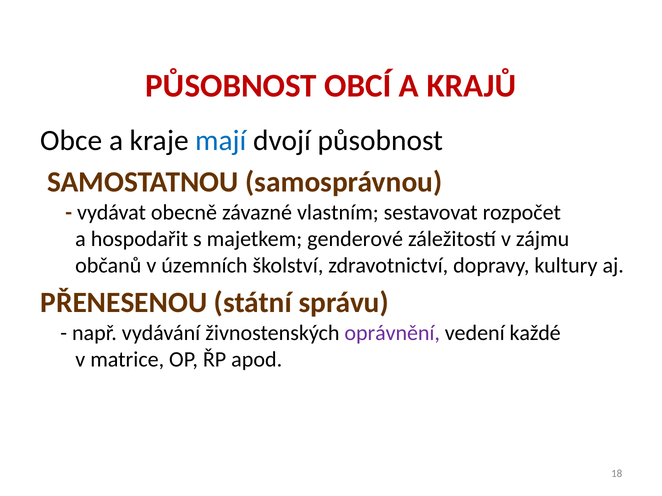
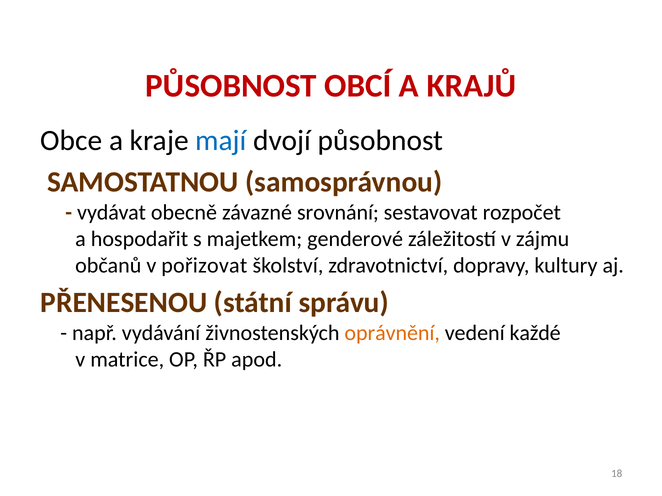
vlastním: vlastním -> srovnání (338, 213)
územních: územních -> pořizovat (204, 265)
oprávnění colour: purple -> orange (392, 333)
